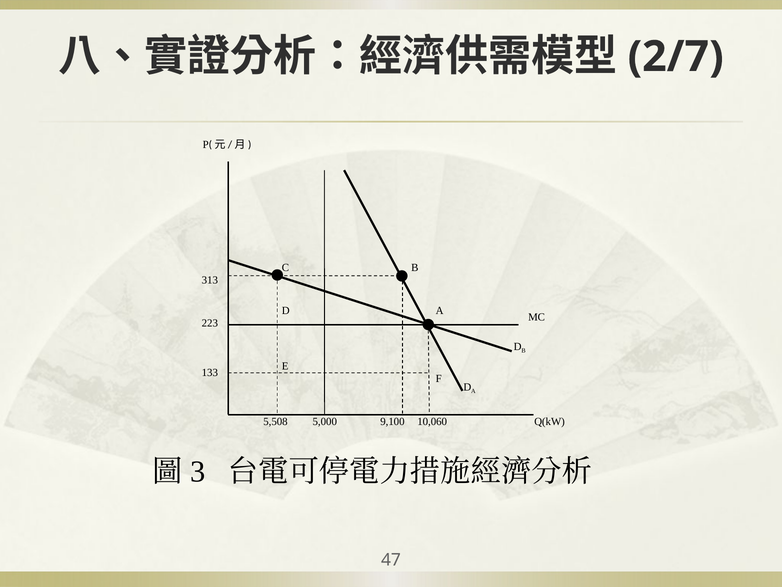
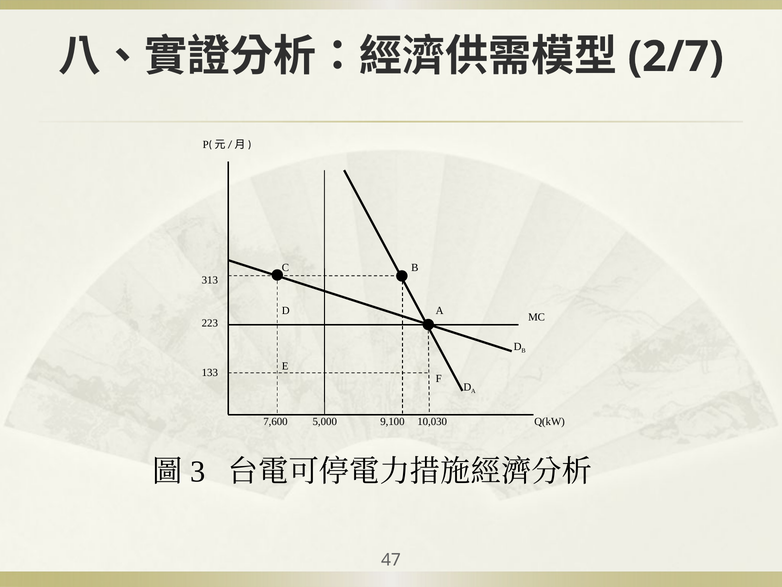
5,508: 5,508 -> 7,600 (275, 421)
10,060: 10,060 -> 10,030 (432, 421)
